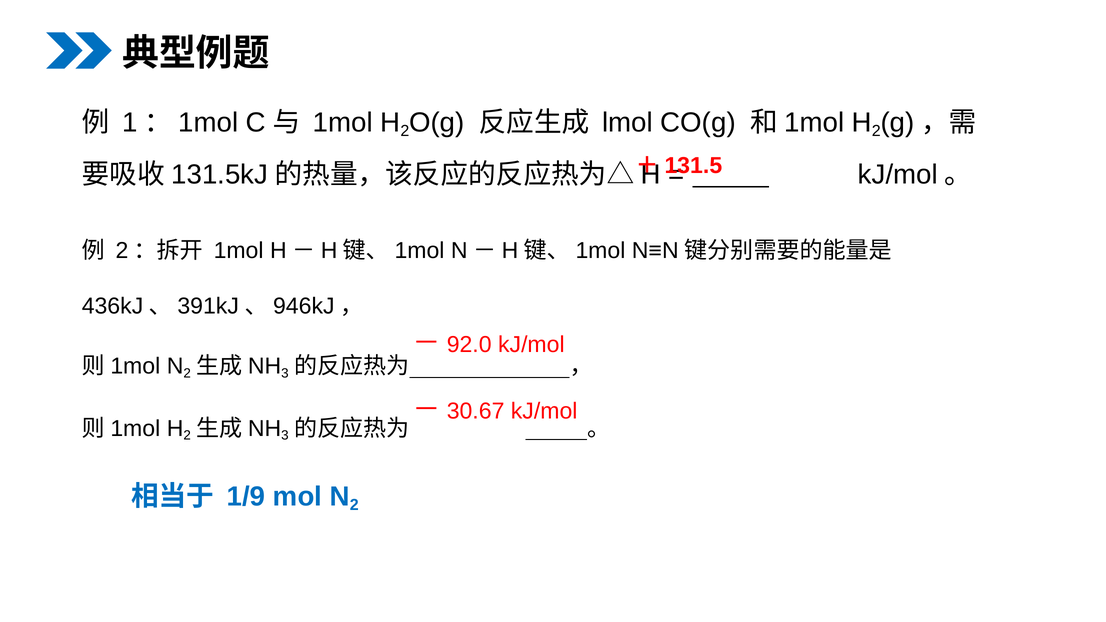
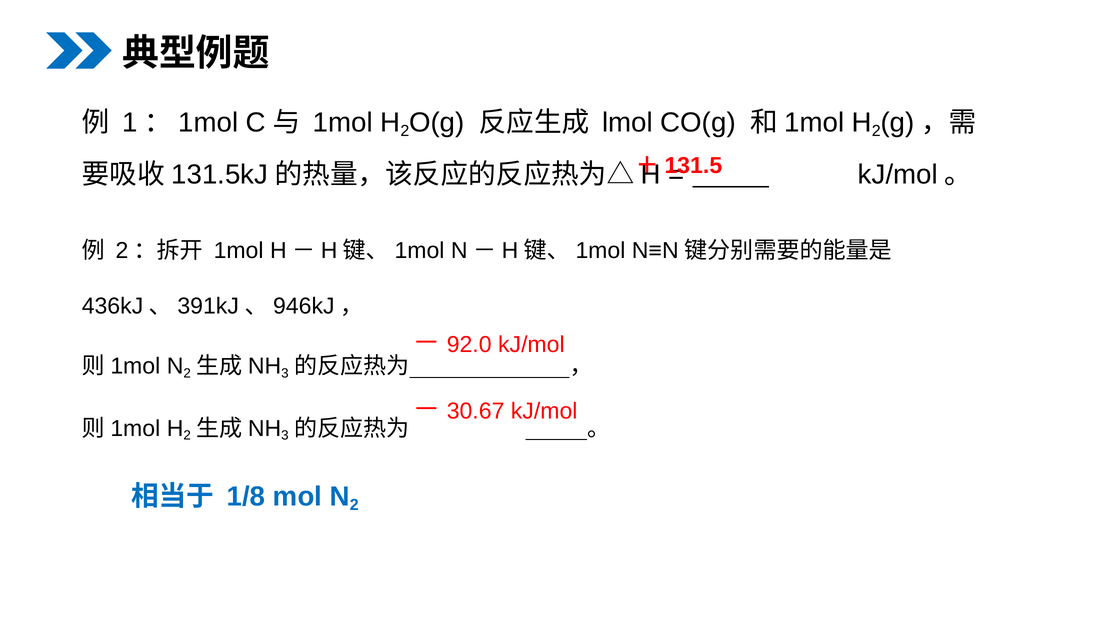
1/9: 1/9 -> 1/8 (246, 497)
